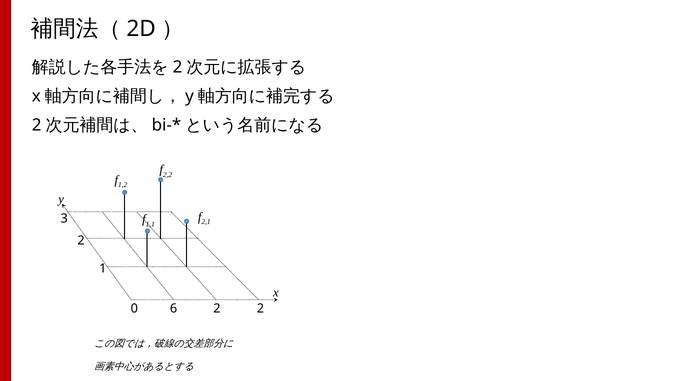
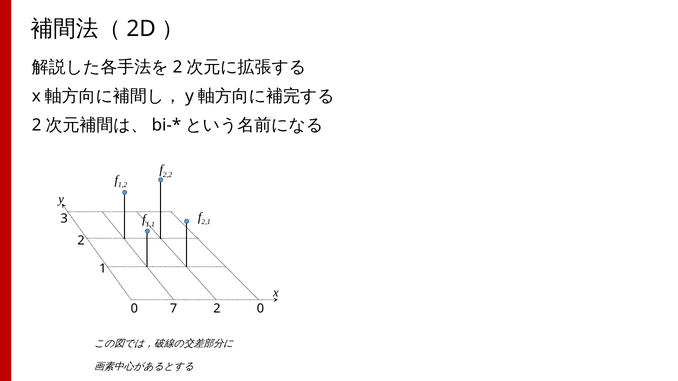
6: 6 -> 7 (174, 309)
2: 2 -> 0 (260, 309)
